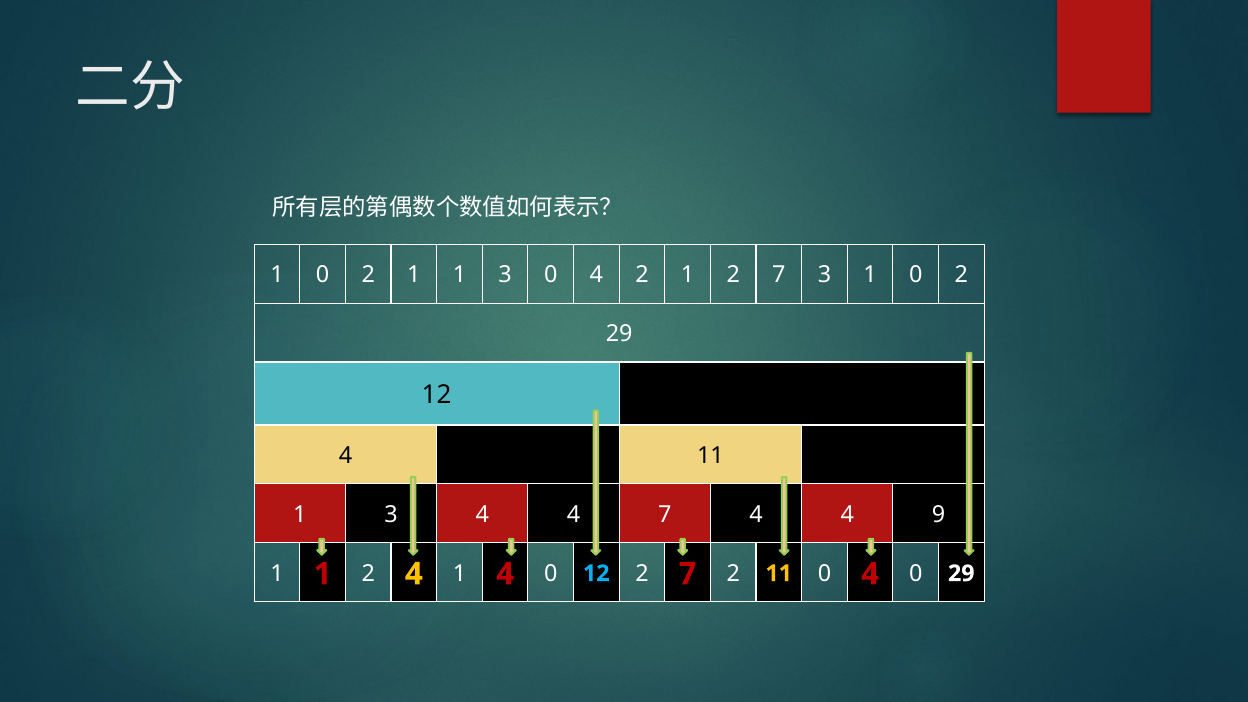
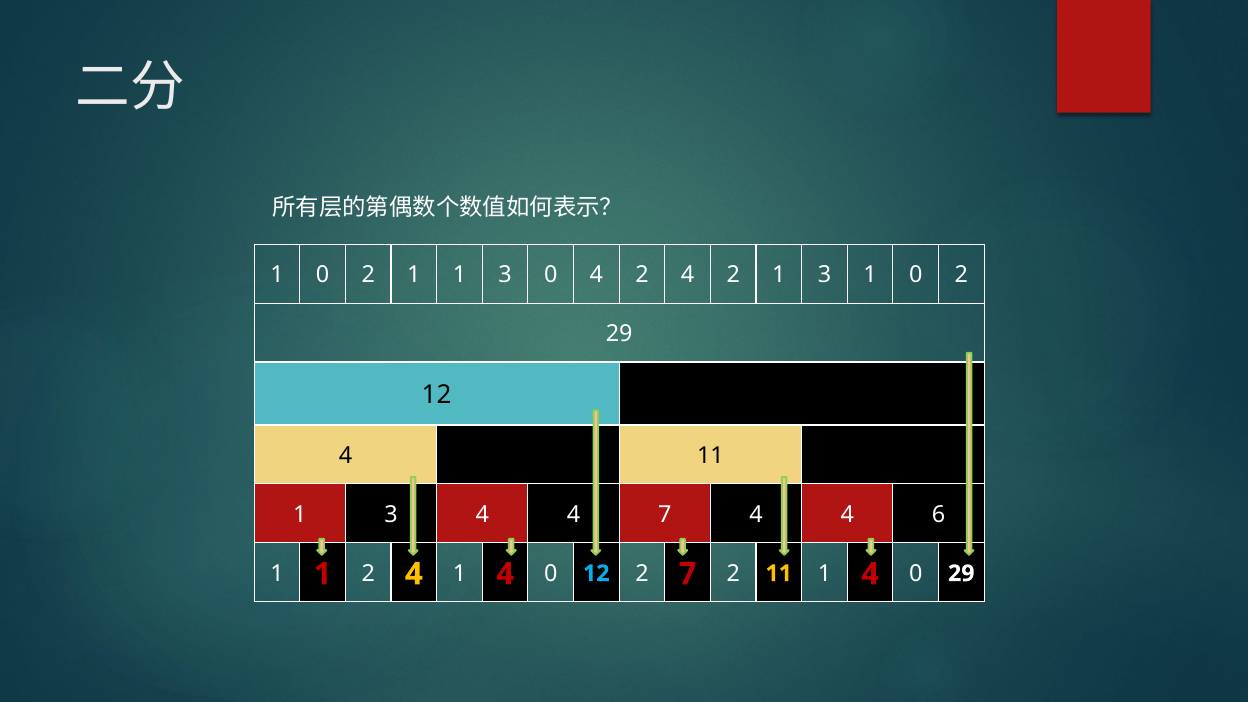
4 2 1: 1 -> 4 (688, 275)
7: 7 -> 1 (779, 275)
4 9: 9 -> 6 (939, 515)
11 0: 0 -> 1 (824, 573)
